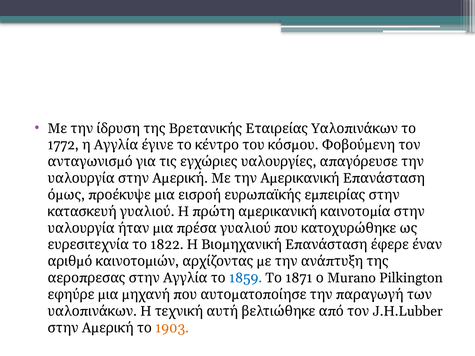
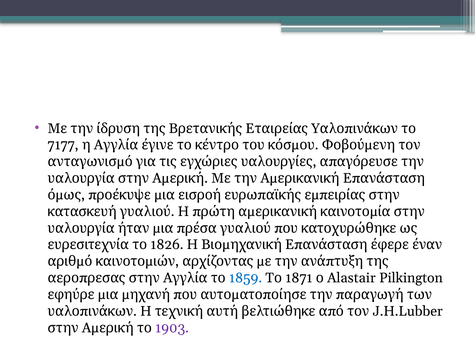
1772: 1772 -> 7177 (63, 145)
1822: 1822 -> 1826 (167, 245)
Murano: Murano -> Alastair (351, 278)
1903 colour: orange -> purple (172, 328)
